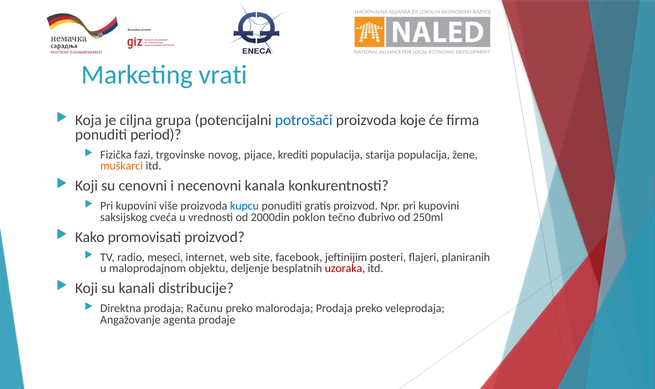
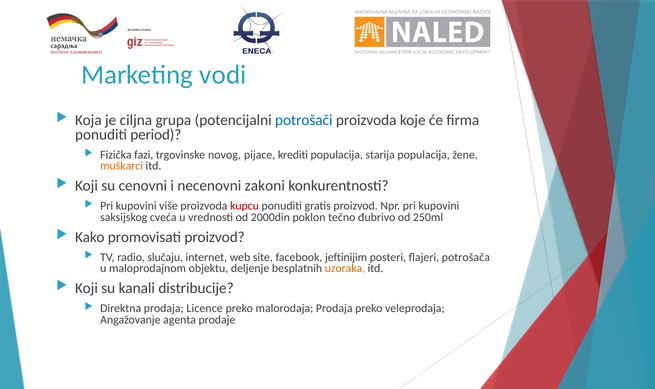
vrati: vrati -> vodi (223, 75)
kanala: kanala -> zakoni (265, 186)
kupcu colour: blue -> red (244, 206)
meseci: meseci -> slučaju (165, 257)
planiranih: planiranih -> potrošača (466, 257)
uzoraka colour: red -> orange (345, 269)
Računu: Računu -> Licence (205, 309)
